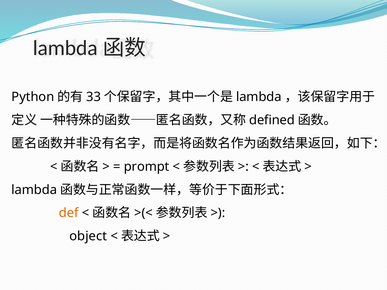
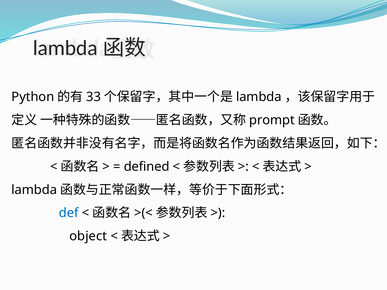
defined: defined -> prompt (272, 120)
prompt: prompt -> defined (147, 167)
def colour: orange -> blue (69, 213)
